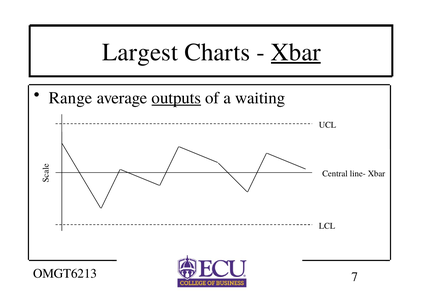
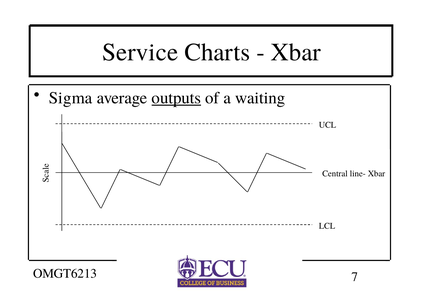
Largest: Largest -> Service (140, 52)
Xbar underline: present -> none (296, 52)
Range: Range -> Sigma (71, 98)
